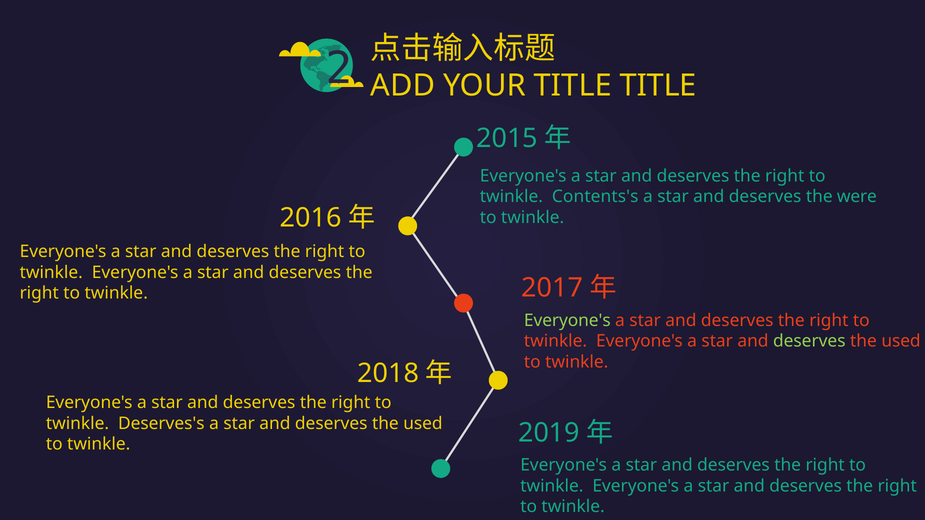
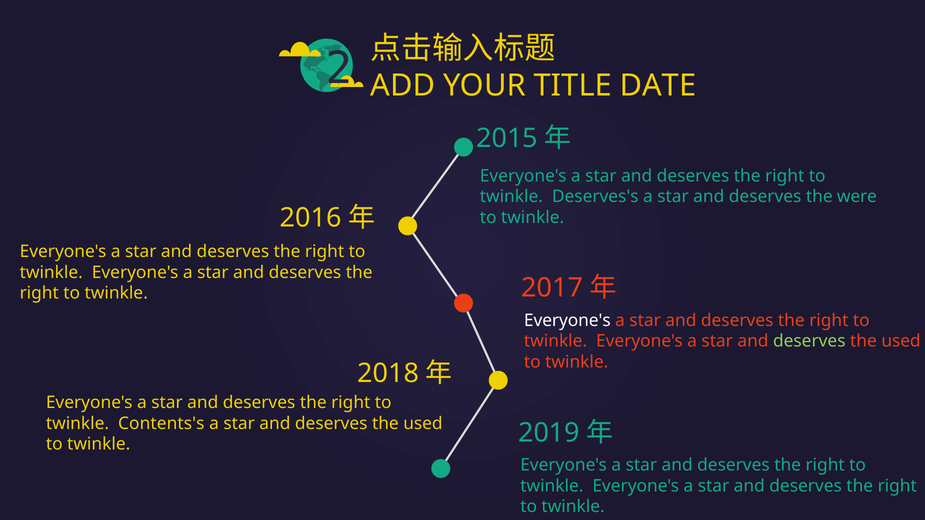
TITLE TITLE: TITLE -> DATE (658, 86)
Contents's: Contents's -> Deserves's (595, 197)
Everyone's colour: light green -> white (567, 321)
Deserves's: Deserves's -> Contents's (161, 424)
